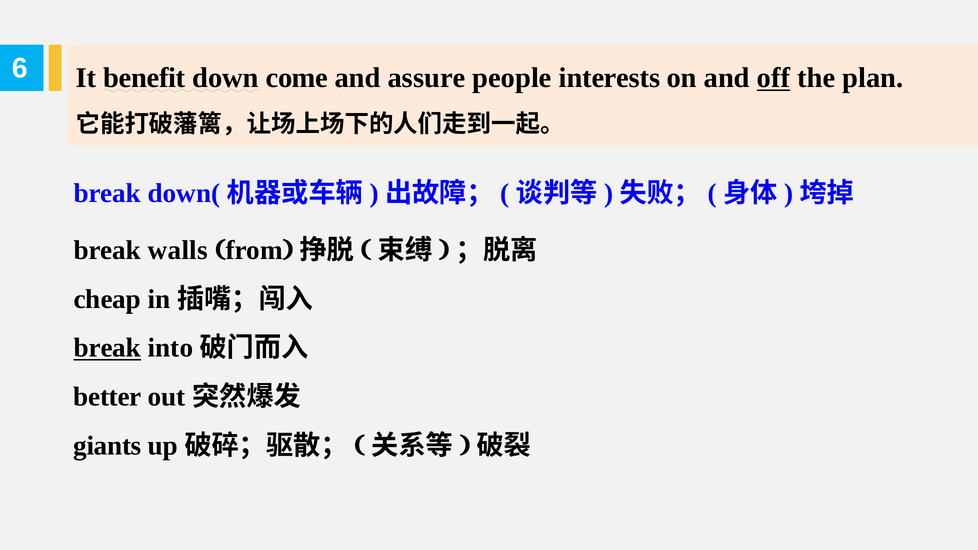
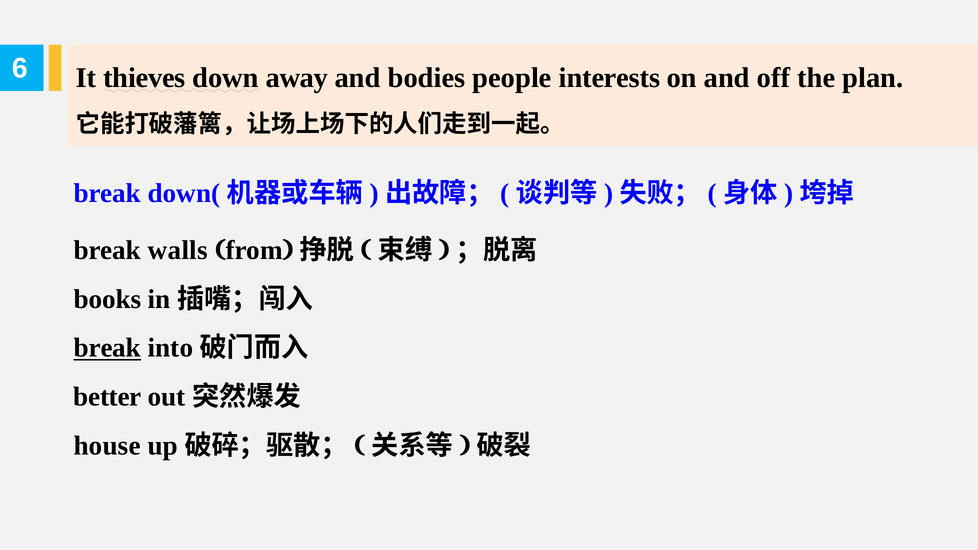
benefit: benefit -> thieves (144, 78)
come: come -> away (297, 78)
assure: assure -> bodies (427, 78)
off underline: present -> none (774, 78)
cheap: cheap -> books (107, 299)
giants: giants -> house (107, 446)
